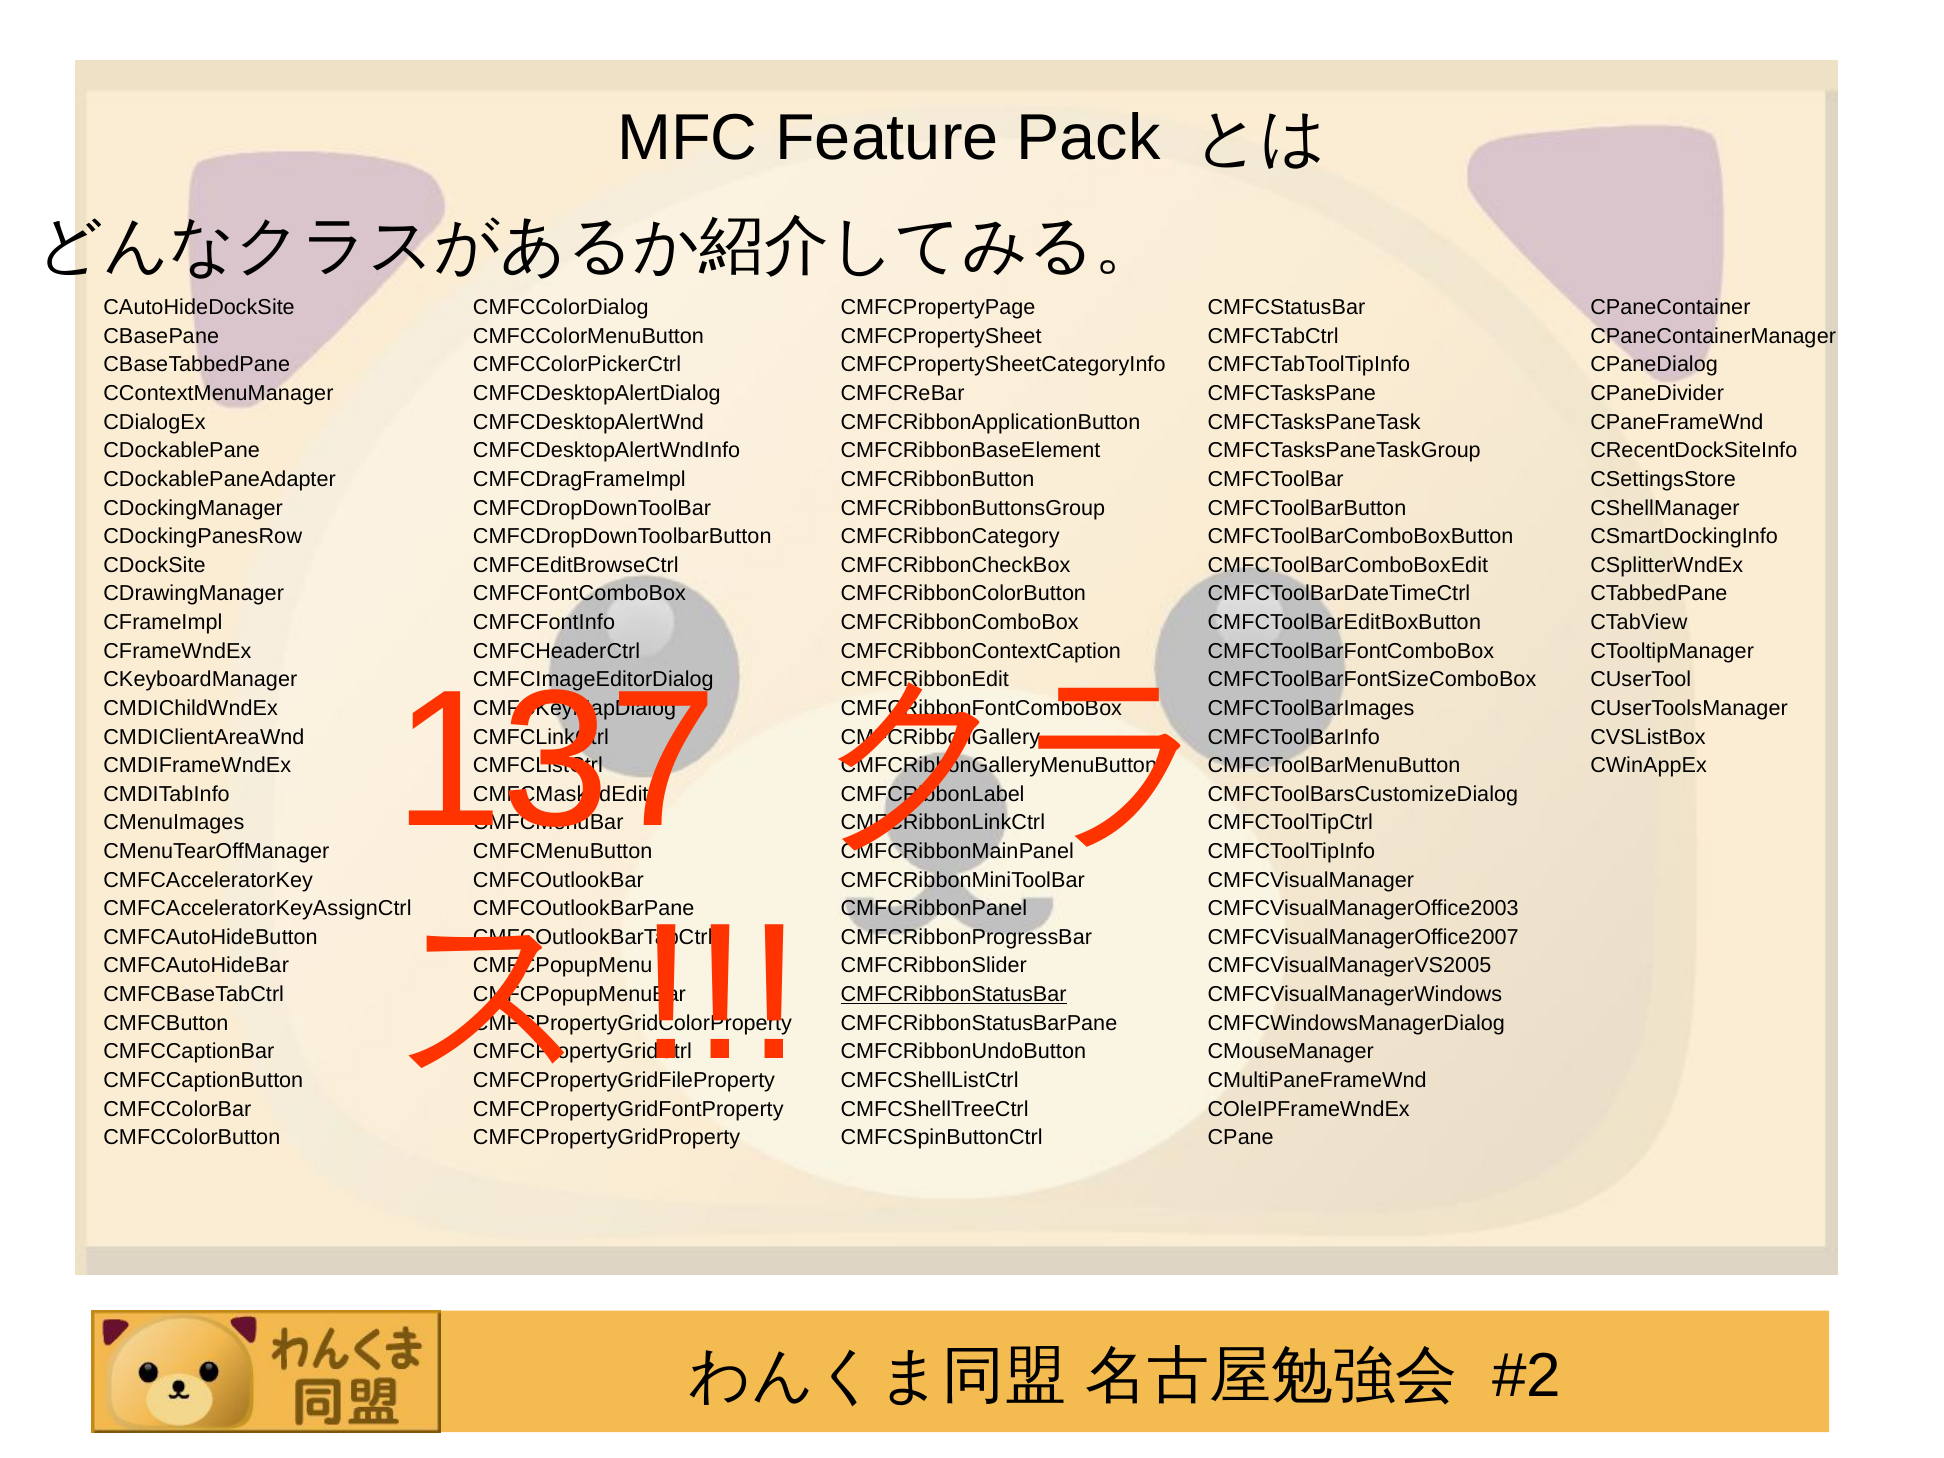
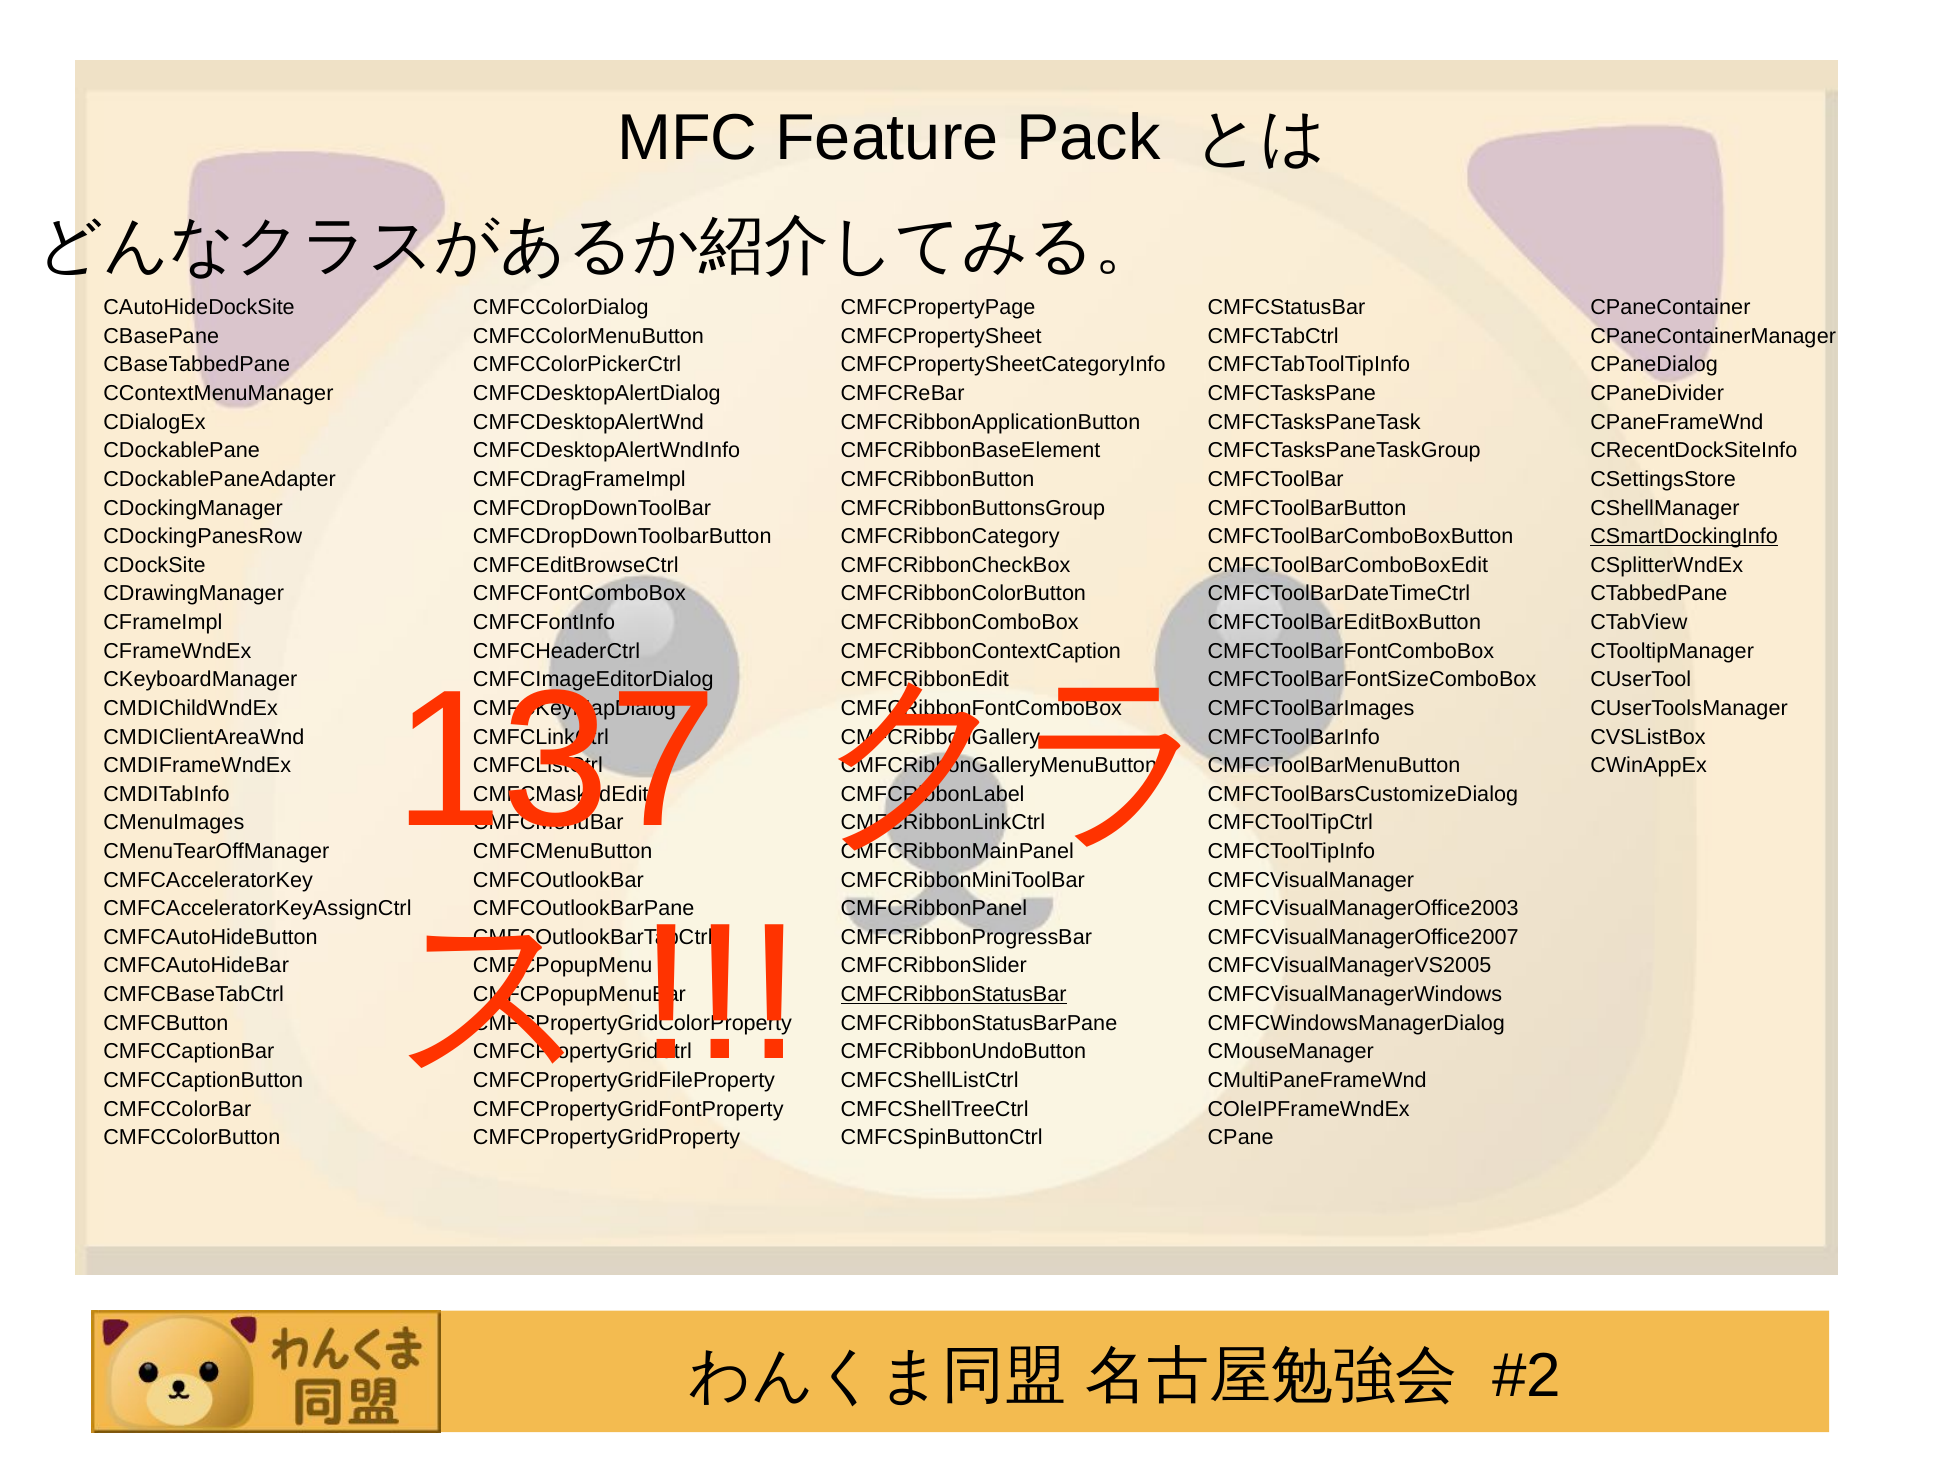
CSmartDockingInfo underline: none -> present (1684, 537)
